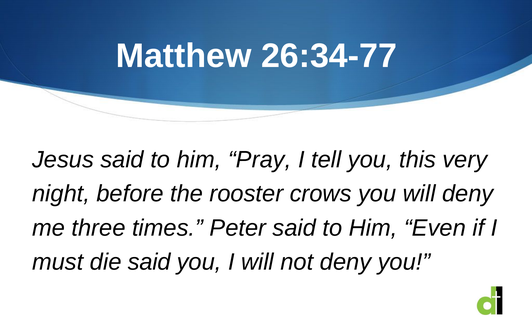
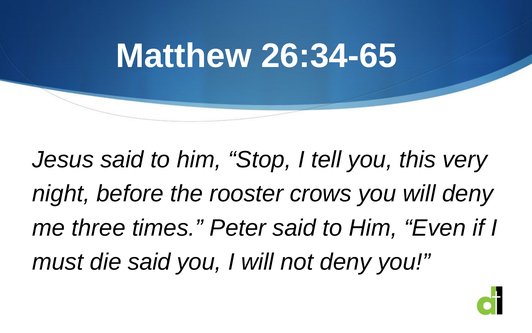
26:34-77: 26:34-77 -> 26:34-65 (329, 56)
Pray: Pray -> Stop (260, 159)
